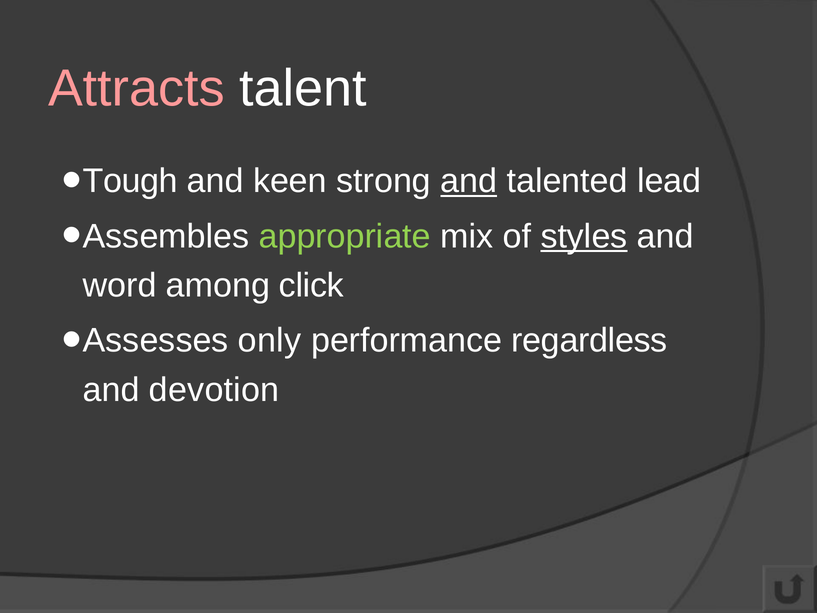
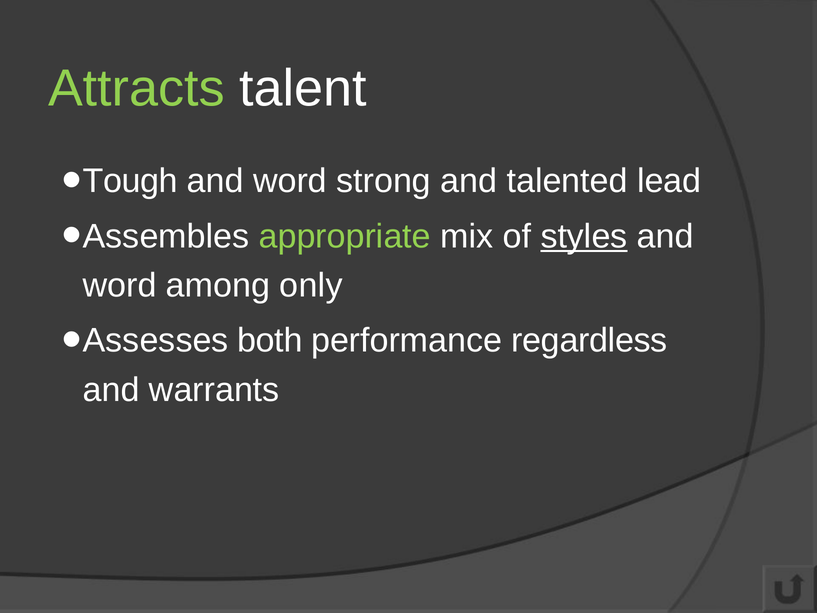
Attracts colour: pink -> light green (136, 89)
keen: keen -> word (290, 181)
and underline: present -> none (469, 181)
click: click -> only (311, 285)
only: only -> both (270, 341)
devotion: devotion -> warrants (214, 390)
